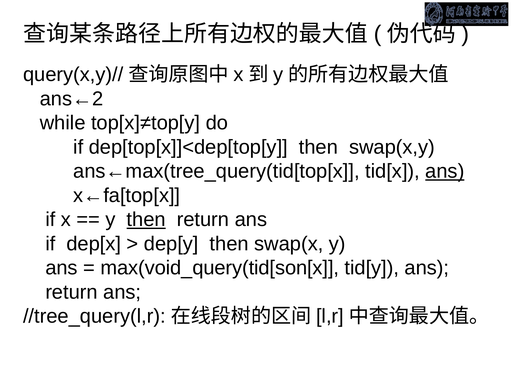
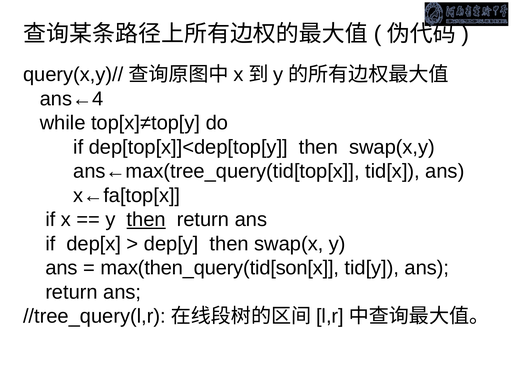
ans←2: ans←2 -> ans←4 (72, 99)
ans underline: present -> none (445, 171)
max(void_query(tid[son[x: max(void_query(tid[son[x -> max(then_query(tid[son[x (220, 268)
